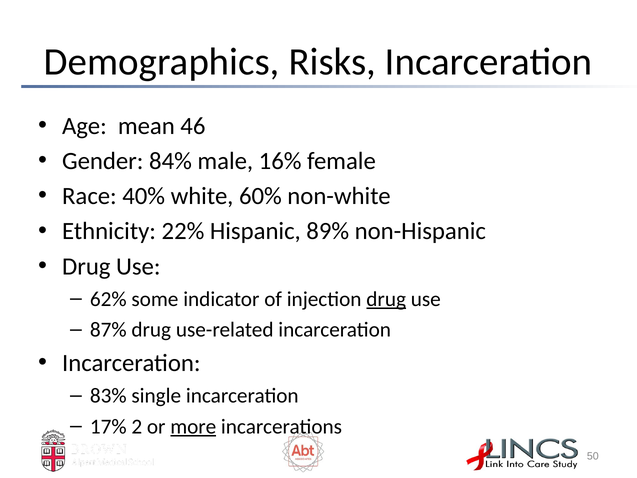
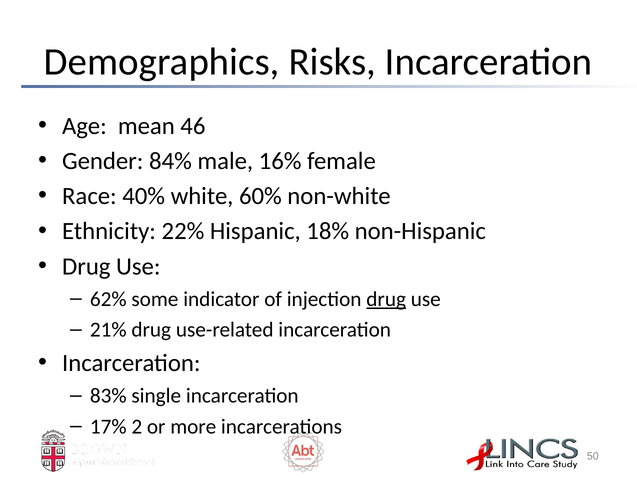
89%: 89% -> 18% (328, 231)
87%: 87% -> 21% (108, 330)
more underline: present -> none (193, 426)
